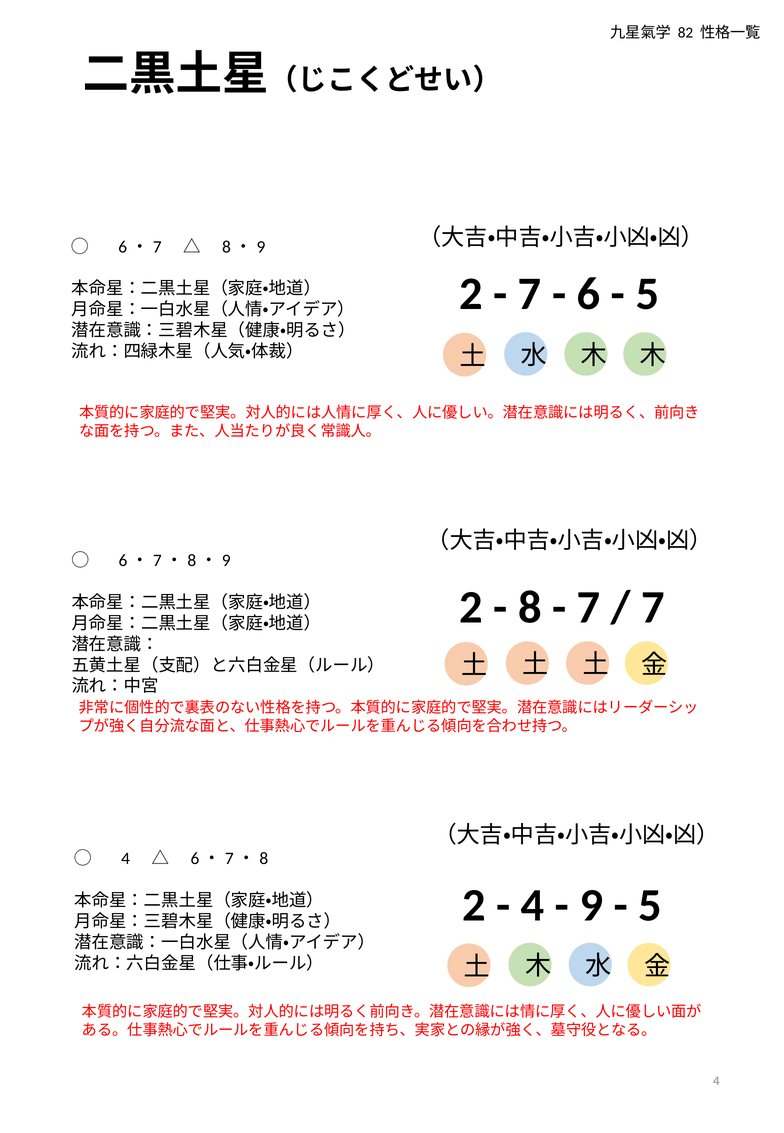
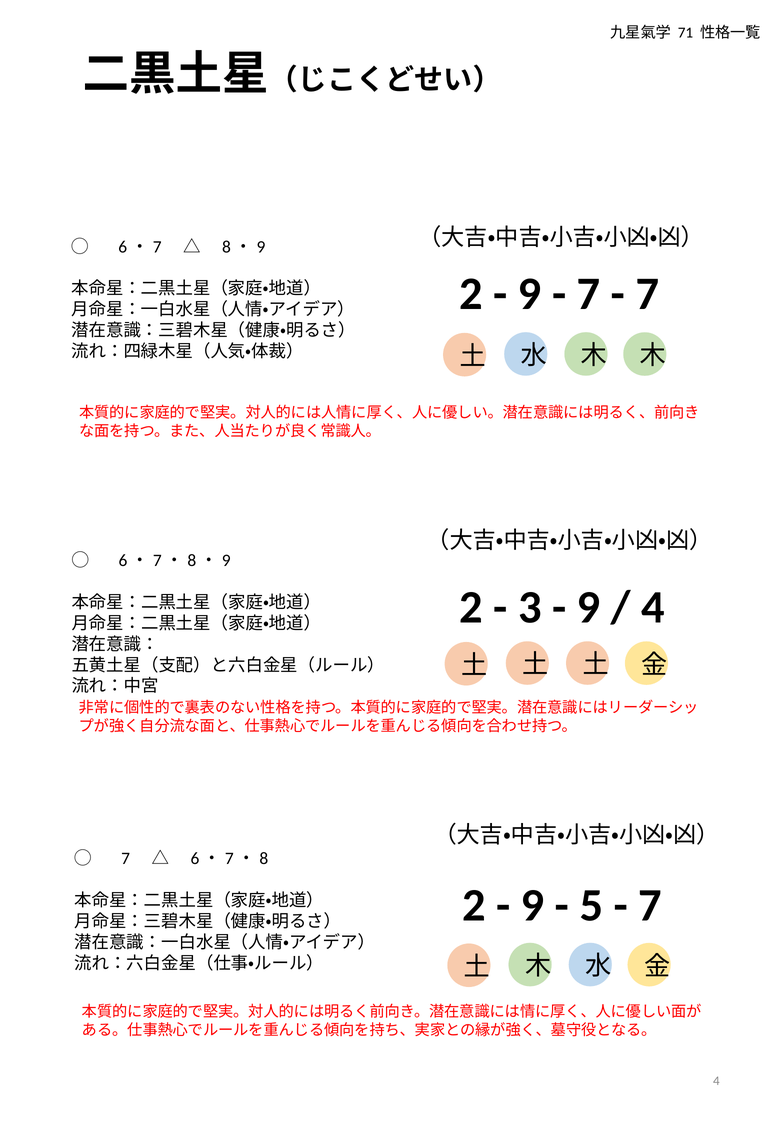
82: 82 -> 71 (686, 33)
7: 7 -> 9 (530, 294)
6: 6 -> 7 (588, 294)
5: 5 -> 7 (647, 294)
8: 8 -> 3 (530, 607)
7: 7 -> 9 (589, 607)
7: 7 -> 4 (653, 607)
4: 4 -> 7 (126, 858)
4: 4 -> 9 (533, 905)
9: 9 -> 5 (591, 905)
5: 5 -> 7 (650, 905)
